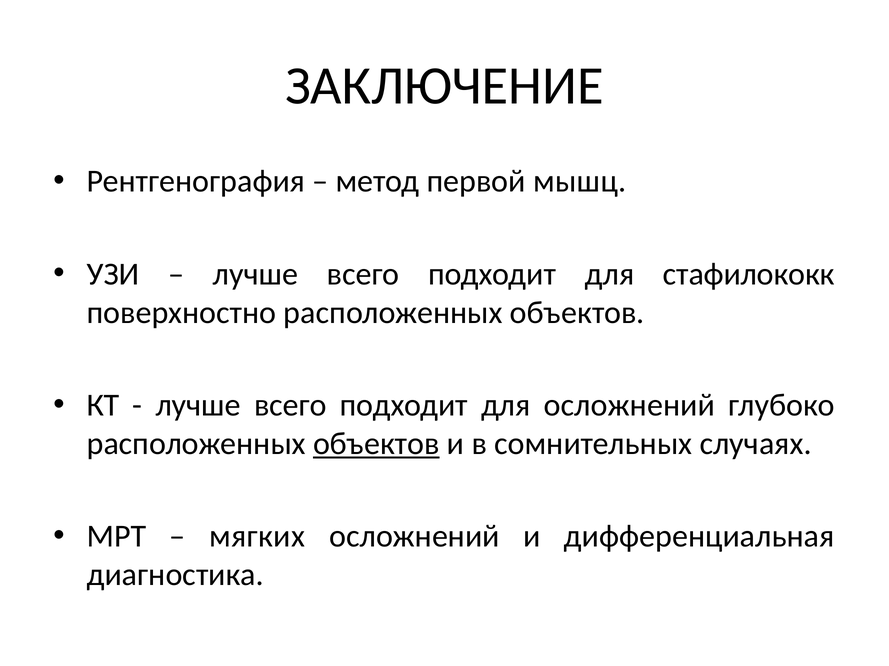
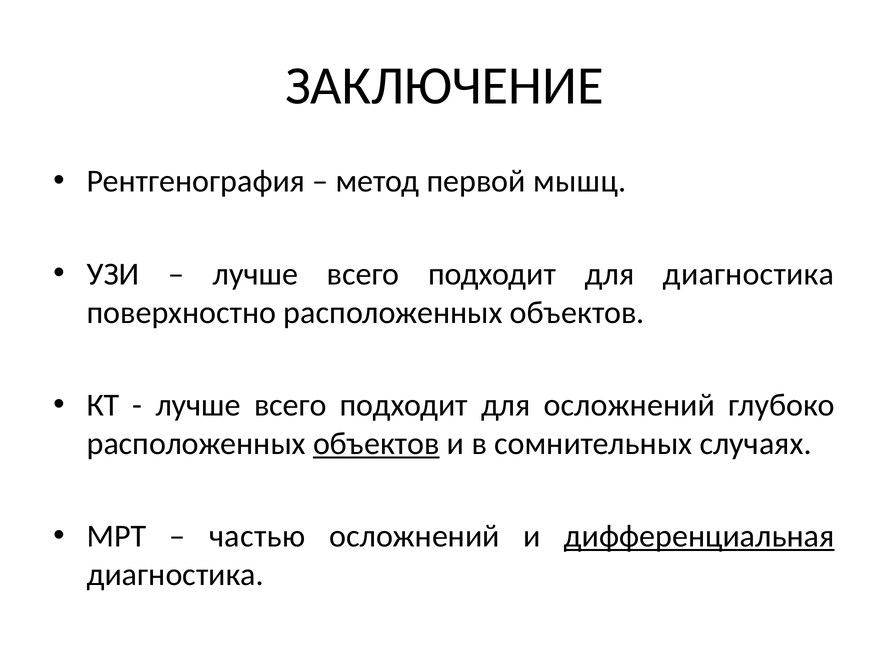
для стафилококк: стафилококк -> диагностика (749, 274)
мягких: мягких -> частью (257, 537)
дифференциальная underline: none -> present (699, 537)
